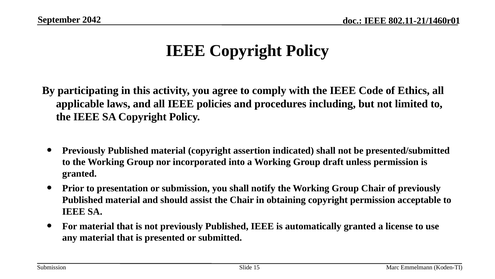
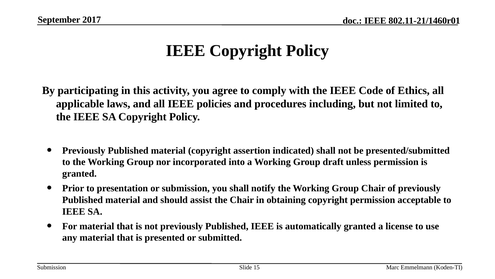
2042: 2042 -> 2017 (92, 20)
